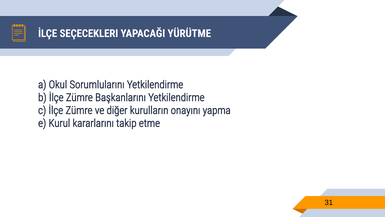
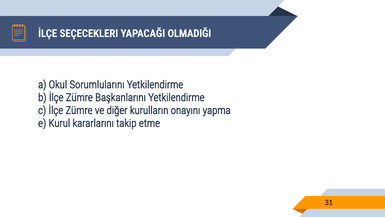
YÜRÜTME: YÜRÜTME -> OLMADIĞI (189, 33)
